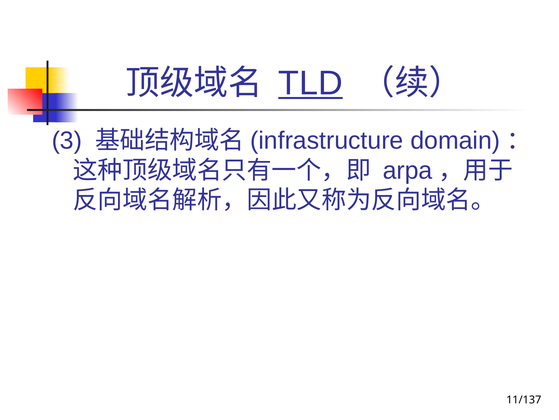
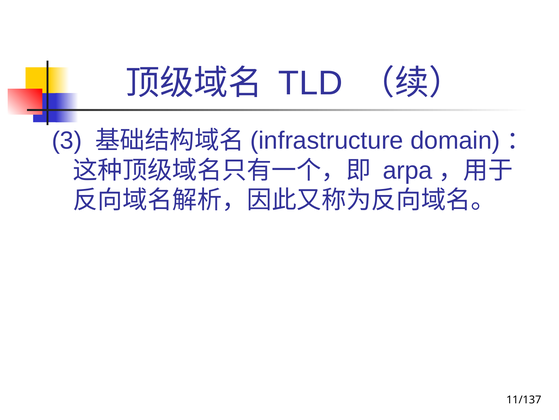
TLD underline: present -> none (311, 83)
